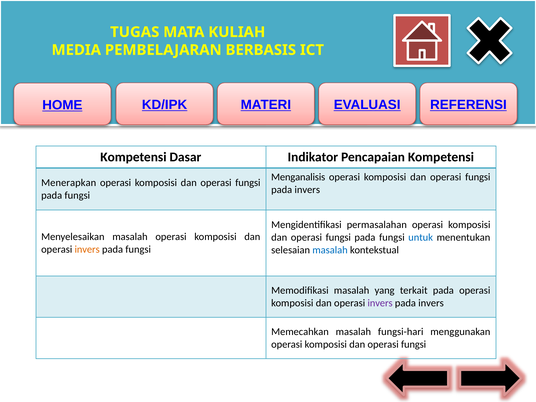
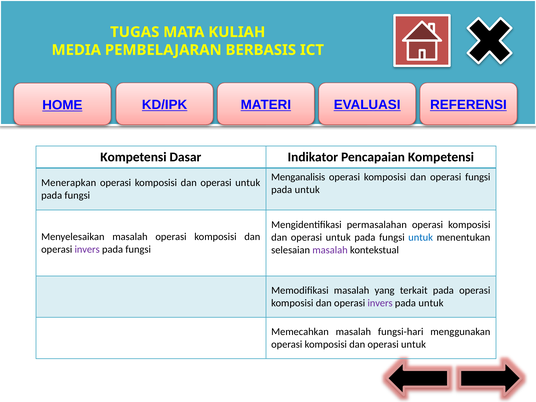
fungsi: fungsi -> untuk (248, 183)
invers: invers -> untuk (307, 190)
fungsi: fungsi -> untuk (338, 237)
invers colour: orange -> purple (87, 250)
masalah colour: blue -> purple (330, 250)
invers: invers -> untuk (431, 303)
fungsi: fungsi -> untuk (413, 345)
